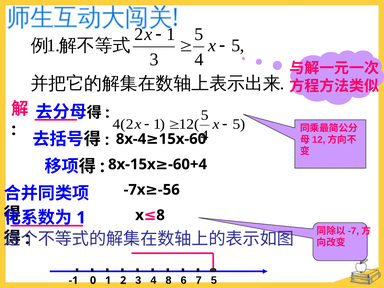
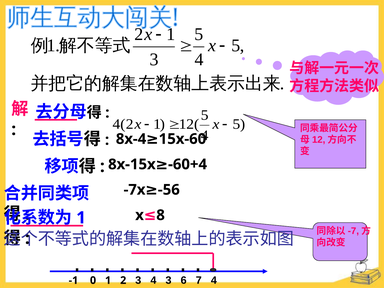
4 8: 8 -> 3 (169, 280)
7 5: 5 -> 4 (214, 280)
